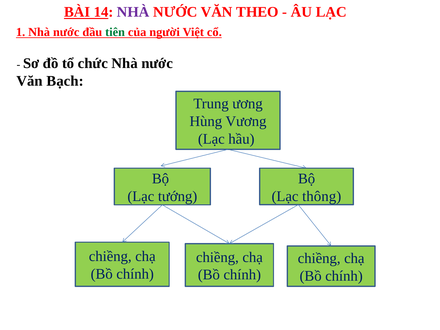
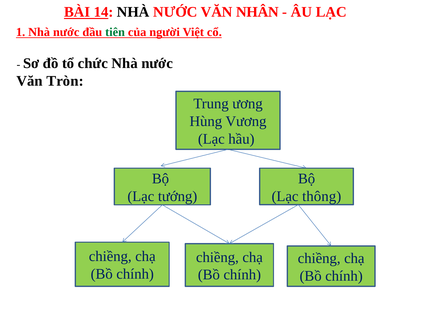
NHÀ colour: purple -> black (133, 12)
THEO: THEO -> NHÂN (257, 12)
Bạch: Bạch -> Tròn (65, 81)
